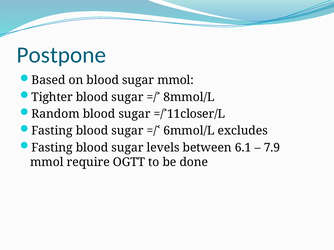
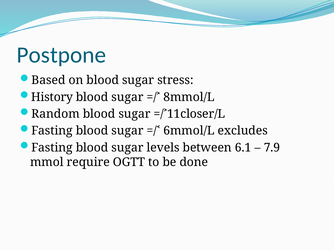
sugar mmol: mmol -> stress (175, 80)
Tighter: Tighter -> History (52, 97)
